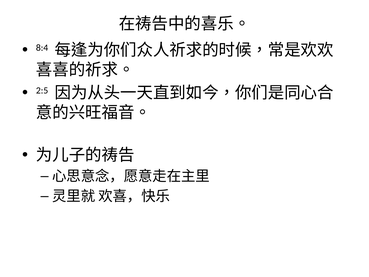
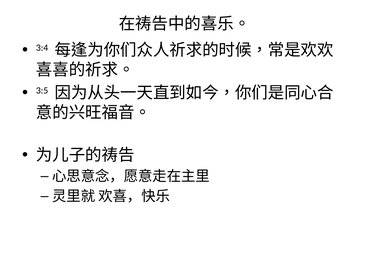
8:4: 8:4 -> 3:4 (42, 48)
2:5: 2:5 -> 3:5 (42, 90)
